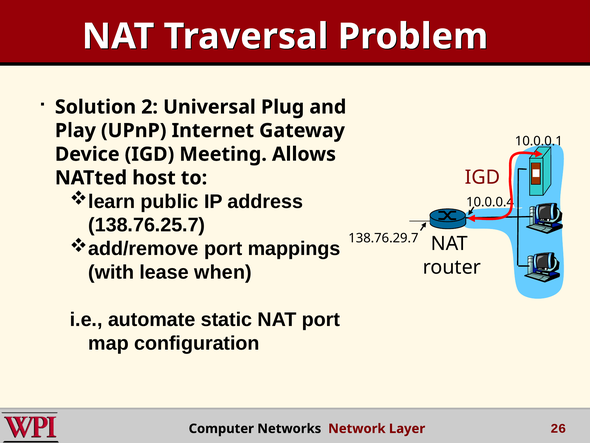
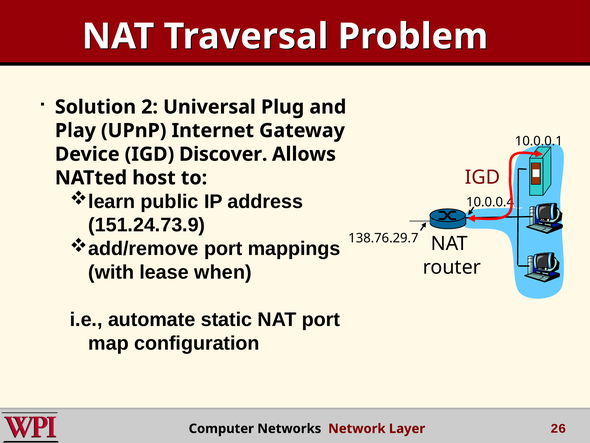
Meeting: Meeting -> Discover (223, 154)
138.76.25.7: 138.76.25.7 -> 151.24.73.9 (147, 225)
